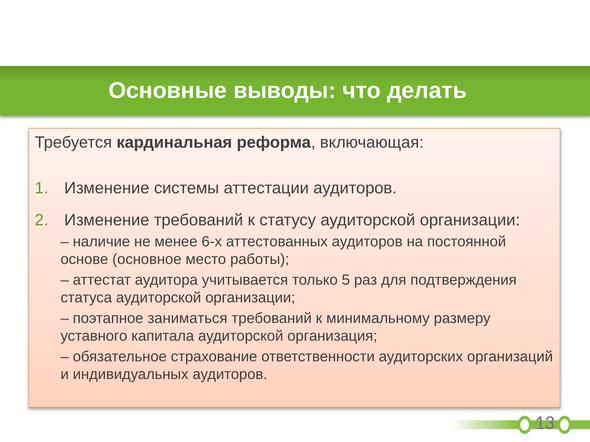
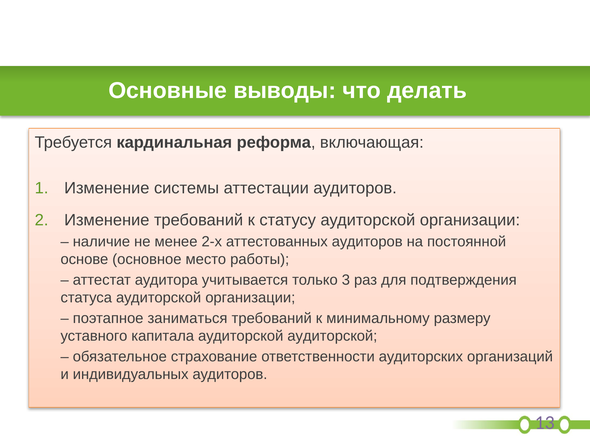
6-х: 6-х -> 2-х (212, 242)
5: 5 -> 3 (346, 280)
аудиторской организация: организация -> аудиторской (332, 336)
